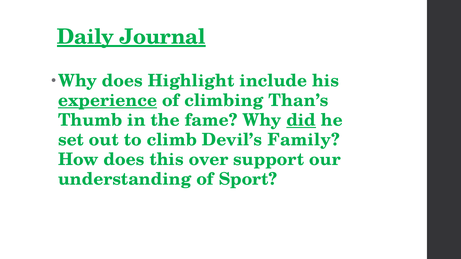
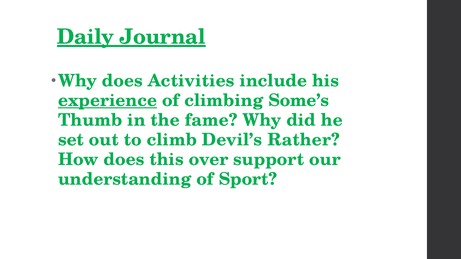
Highlight: Highlight -> Activities (191, 81)
Than’s: Than’s -> Some’s (299, 101)
did underline: present -> none (301, 120)
Family: Family -> Rather (304, 140)
